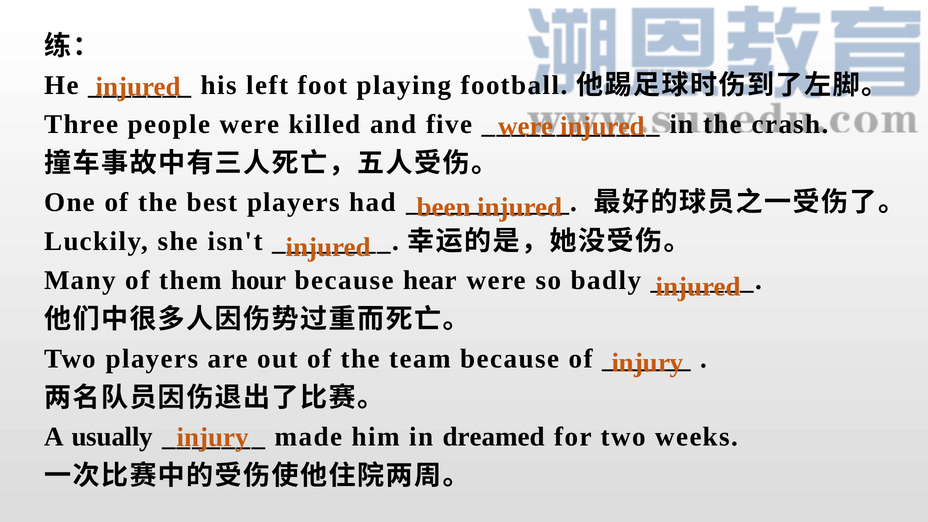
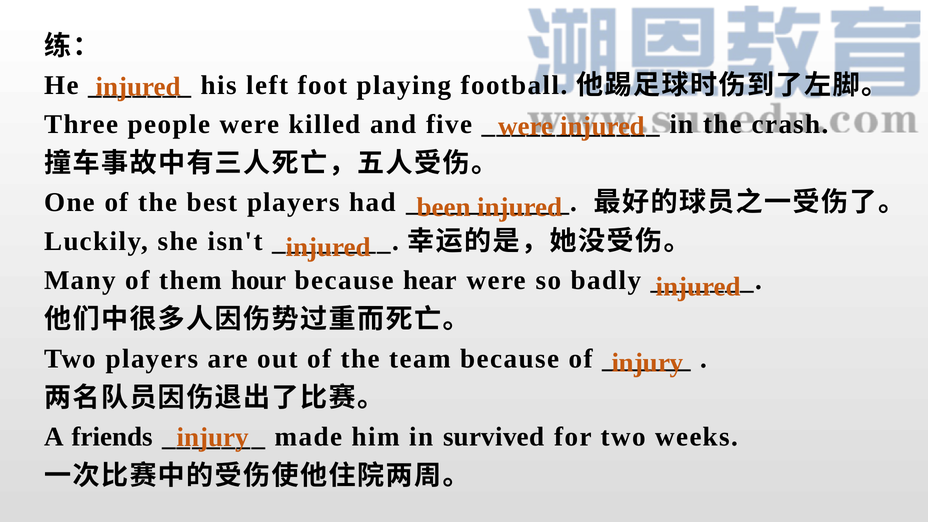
usually: usually -> friends (112, 437)
dreamed: dreamed -> survived (494, 437)
